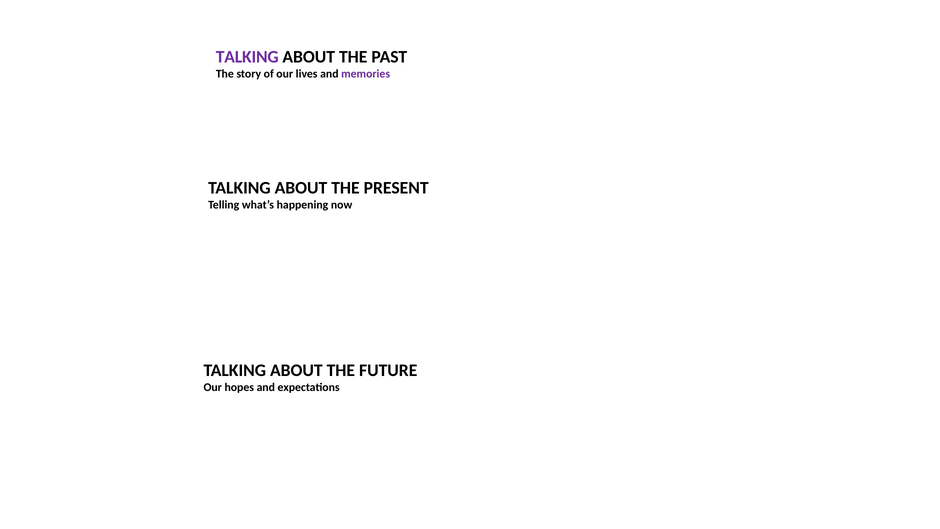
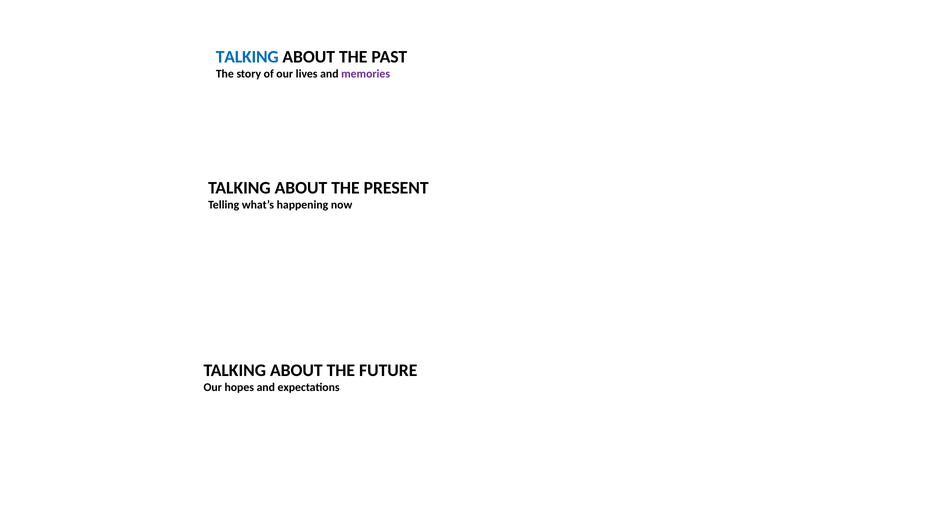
TALKING colour: purple -> blue (247, 57)
